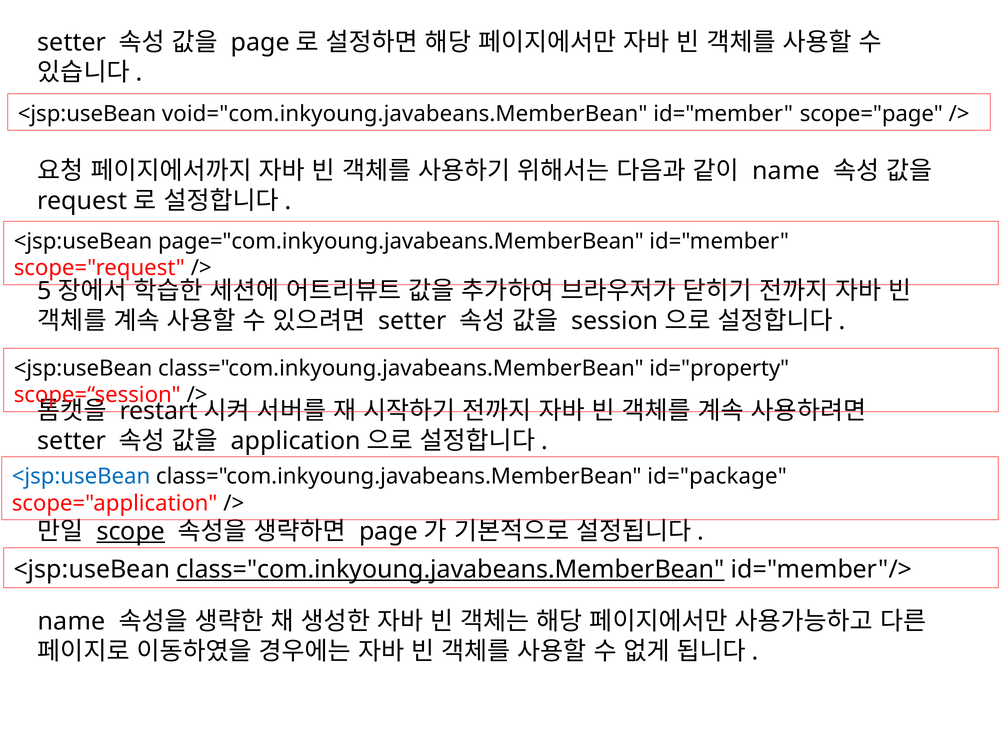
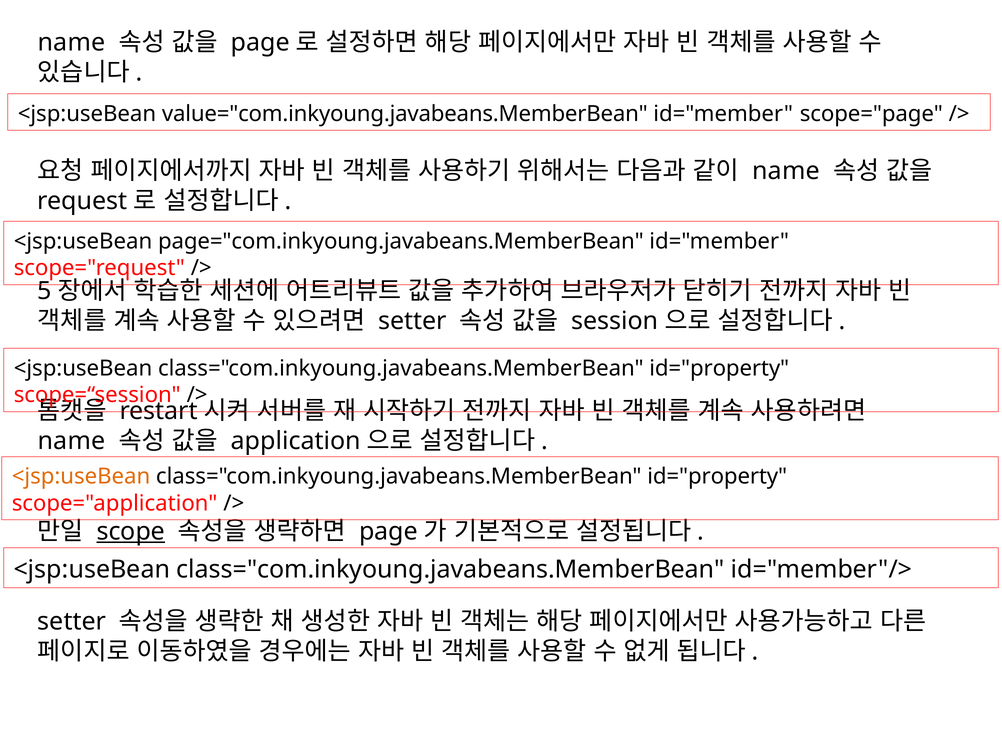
setter: setter -> name (72, 42)
void="com.inkyoung.javabeans.MemberBean: void="com.inkyoung.javabeans.MemberBean -> value="com.inkyoung.javabeans.MemberBean (405, 114)
setter: setter -> name (72, 441)
<jsp:useBean colour: blue -> orange (81, 477)
id="package: id="package -> id="property (717, 477)
class="com.inkyoung.javabeans.MemberBean underline: present -> none (451, 570)
name: name -> setter (72, 622)
